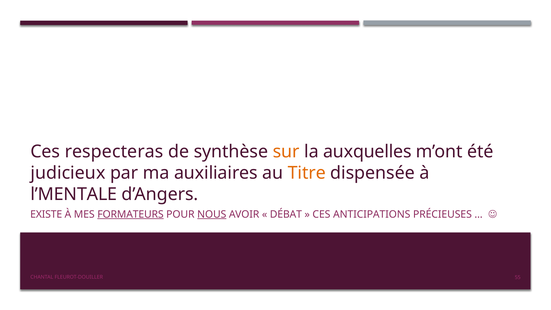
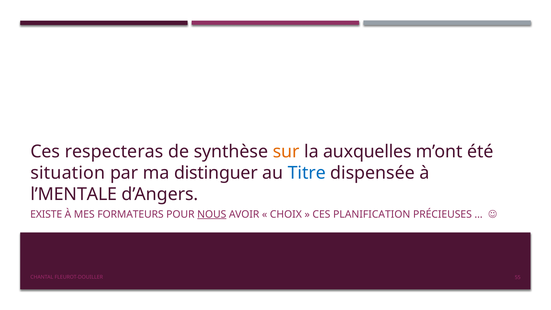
judicieux: judicieux -> situation (68, 173)
auxiliaires: auxiliaires -> distinguer (216, 173)
Titre colour: orange -> blue (307, 173)
FORMATEURS underline: present -> none (130, 214)
DÉBAT: DÉBAT -> CHOIX (286, 214)
ANTICIPATIONS: ANTICIPATIONS -> PLANIFICATION (372, 214)
